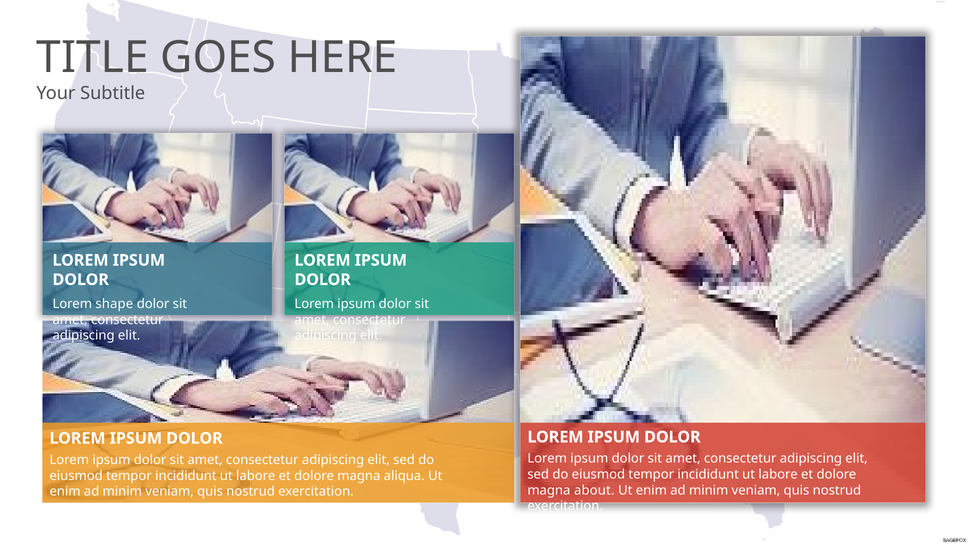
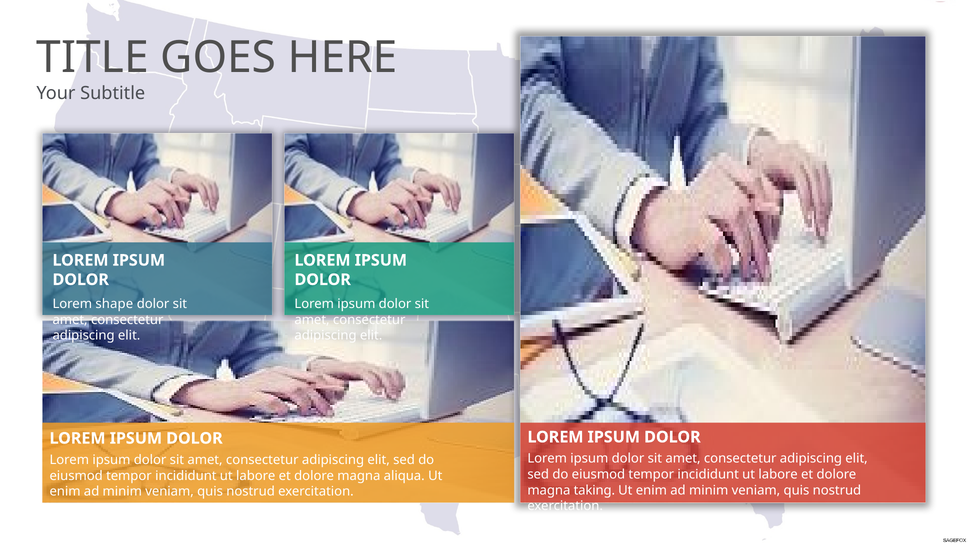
about: about -> taking (594, 490)
